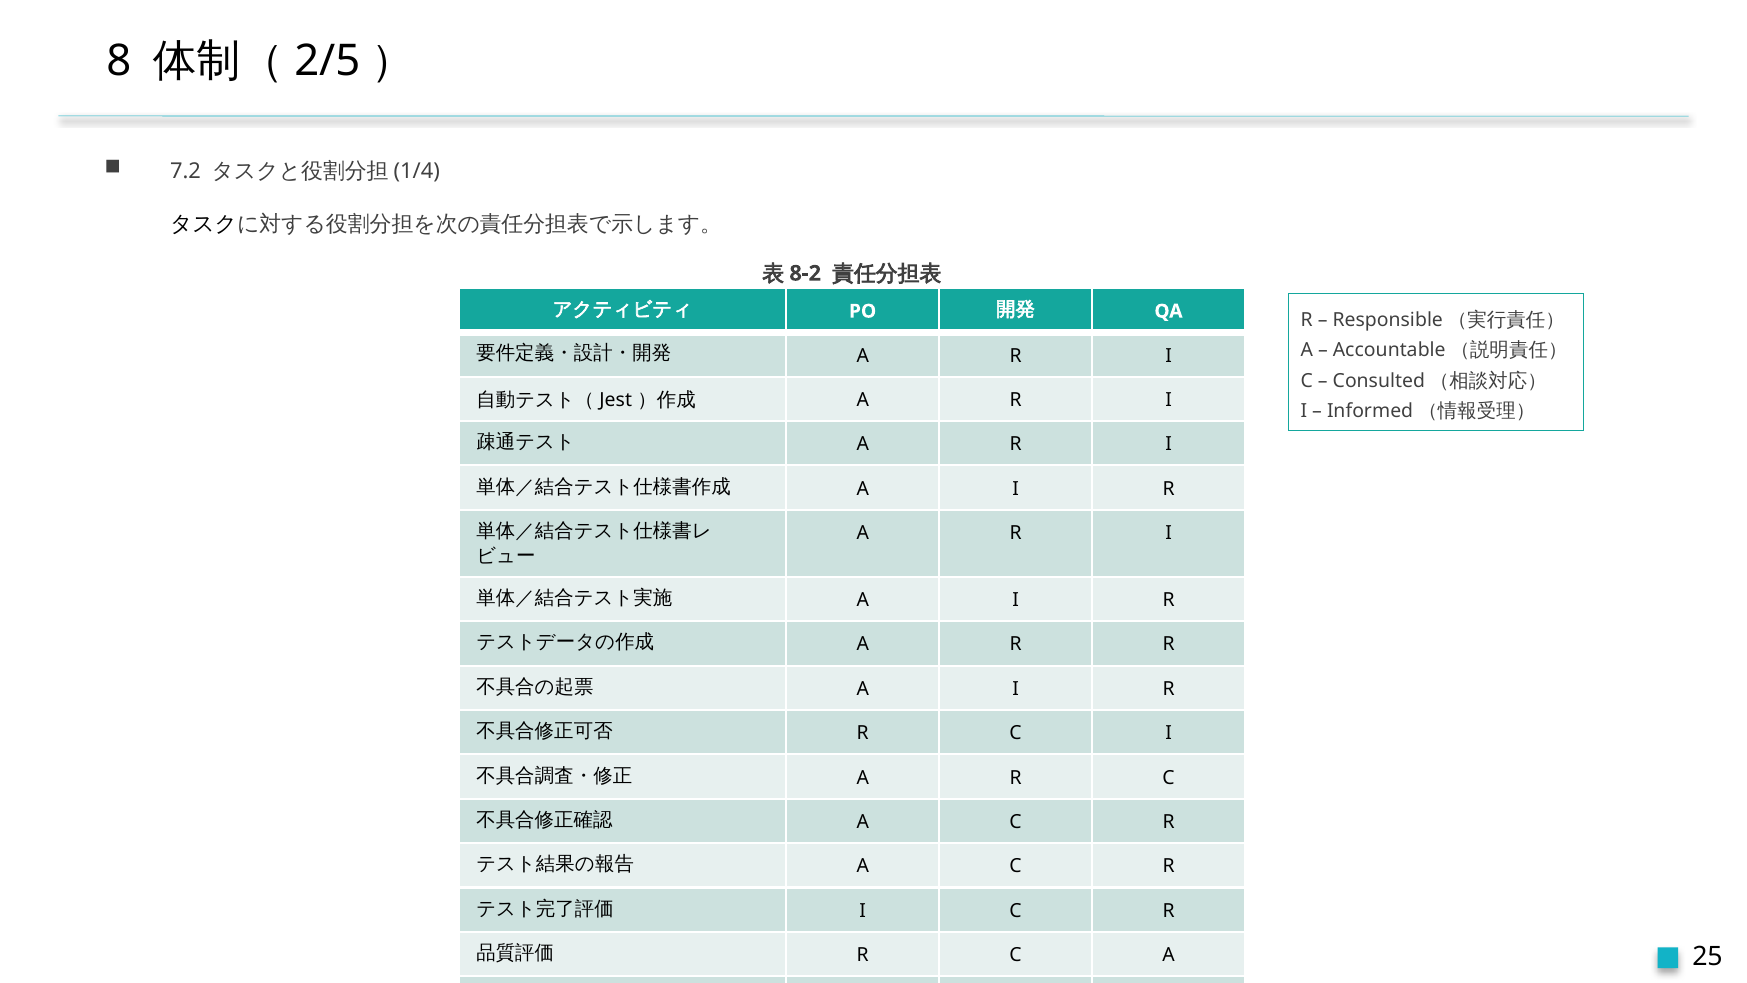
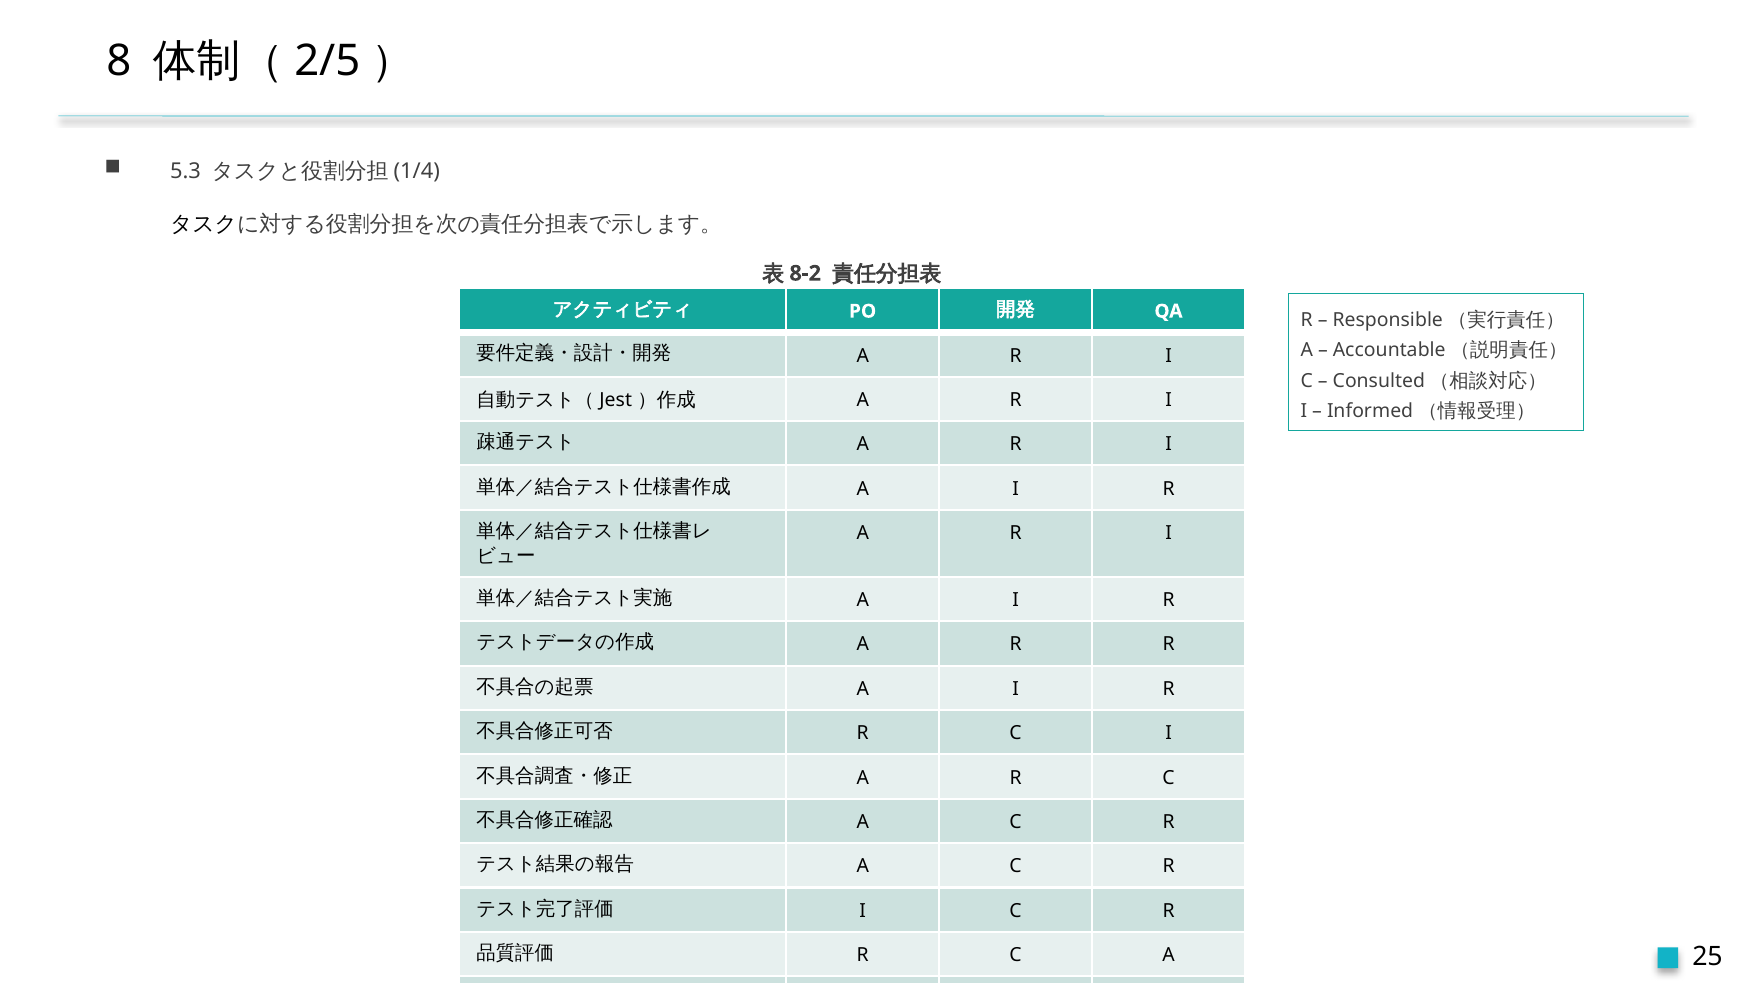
7.2: 7.2 -> 5.3 (186, 171)
